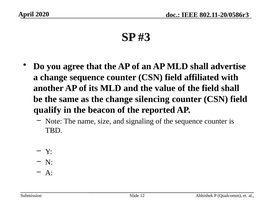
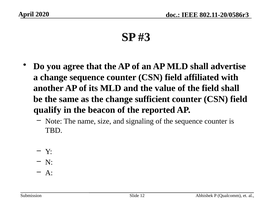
silencing: silencing -> sufficient (152, 99)
